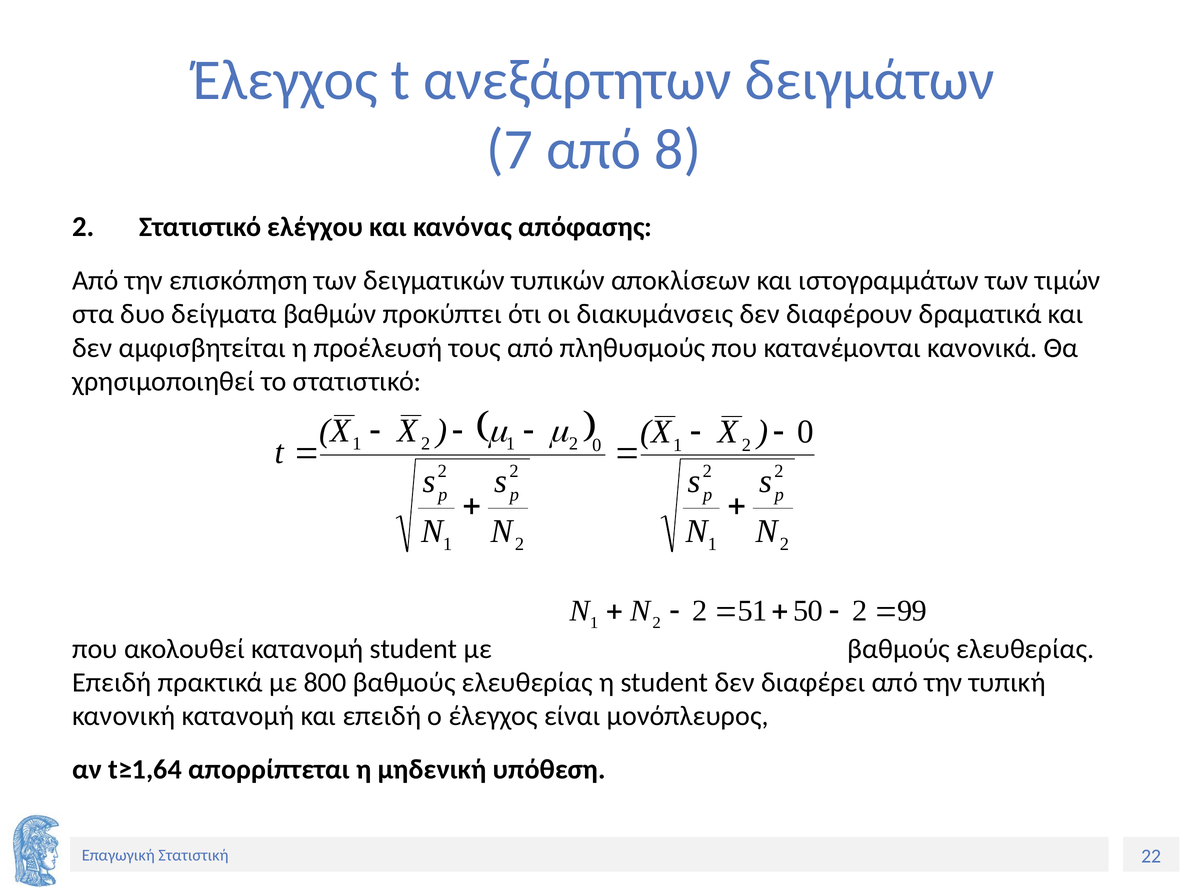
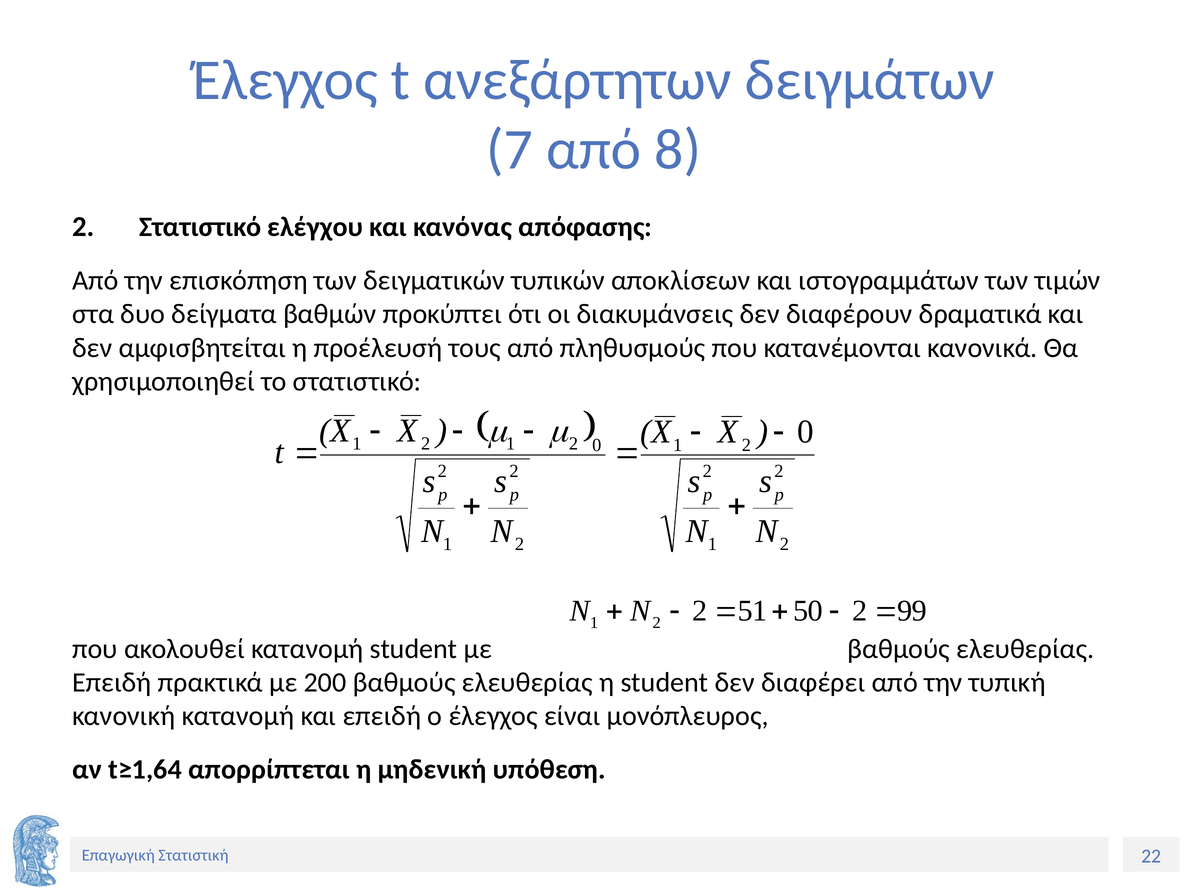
800: 800 -> 200 (325, 682)
